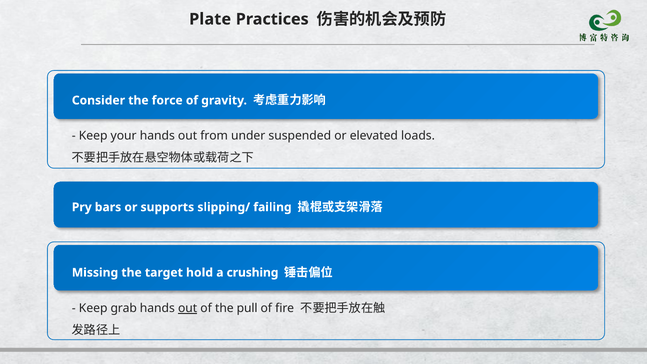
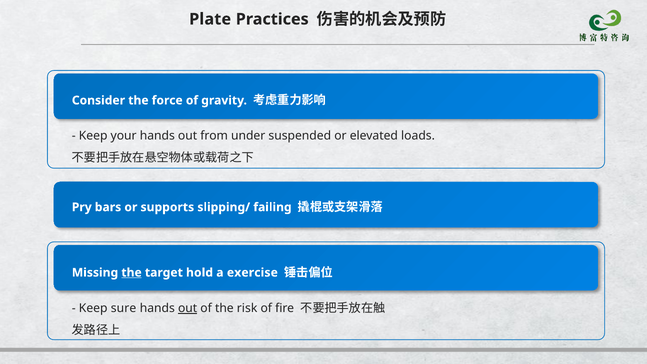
the underline: none -> present (132, 273)
crushing: crushing -> exercise (252, 273)
grab: grab -> sure (124, 308)
pull: pull -> risk (247, 308)
